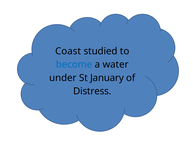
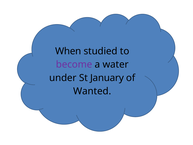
Coast: Coast -> When (68, 51)
become colour: blue -> purple (74, 64)
Distress: Distress -> Wanted (92, 91)
